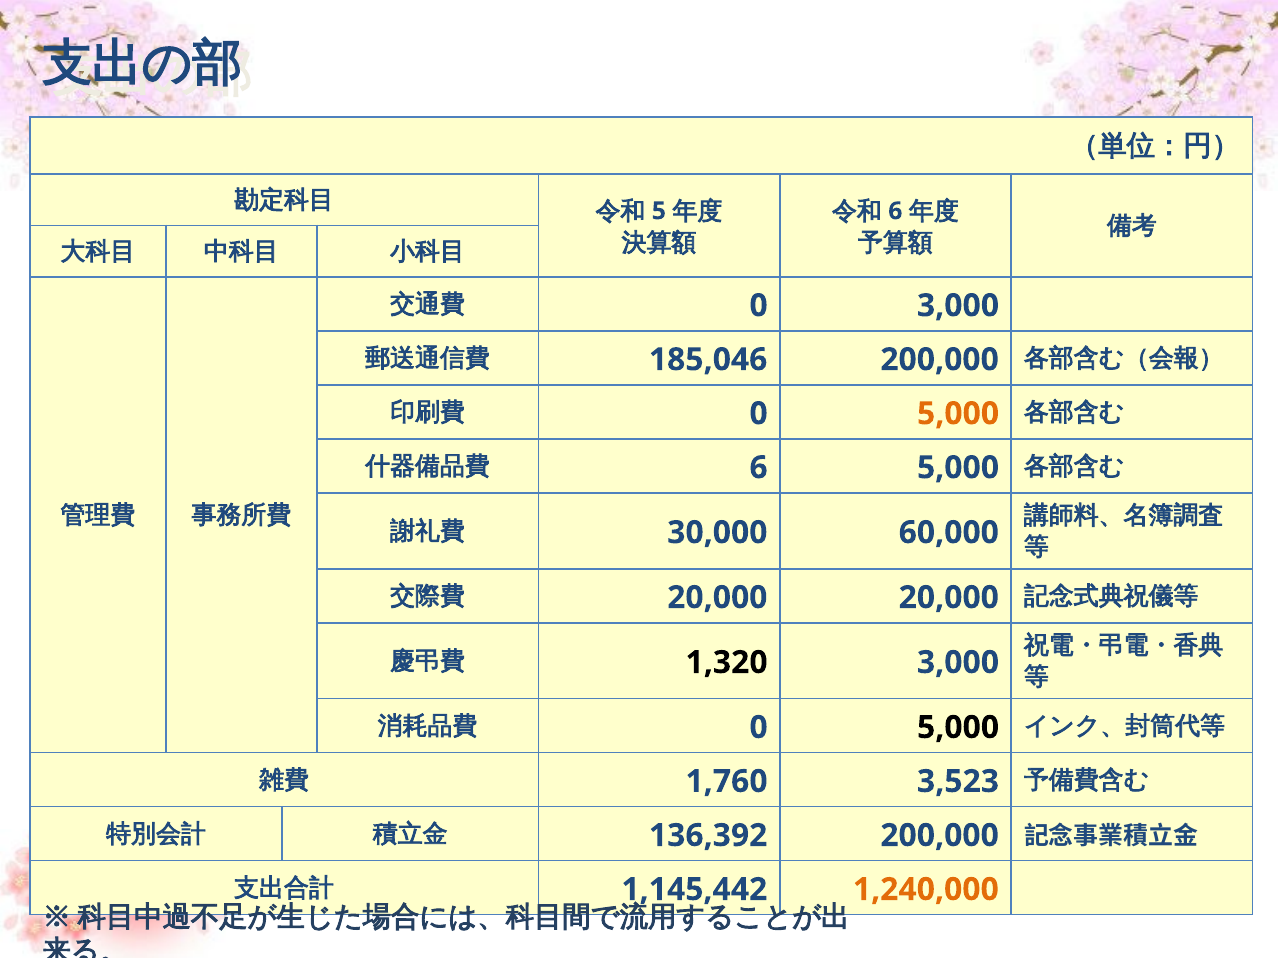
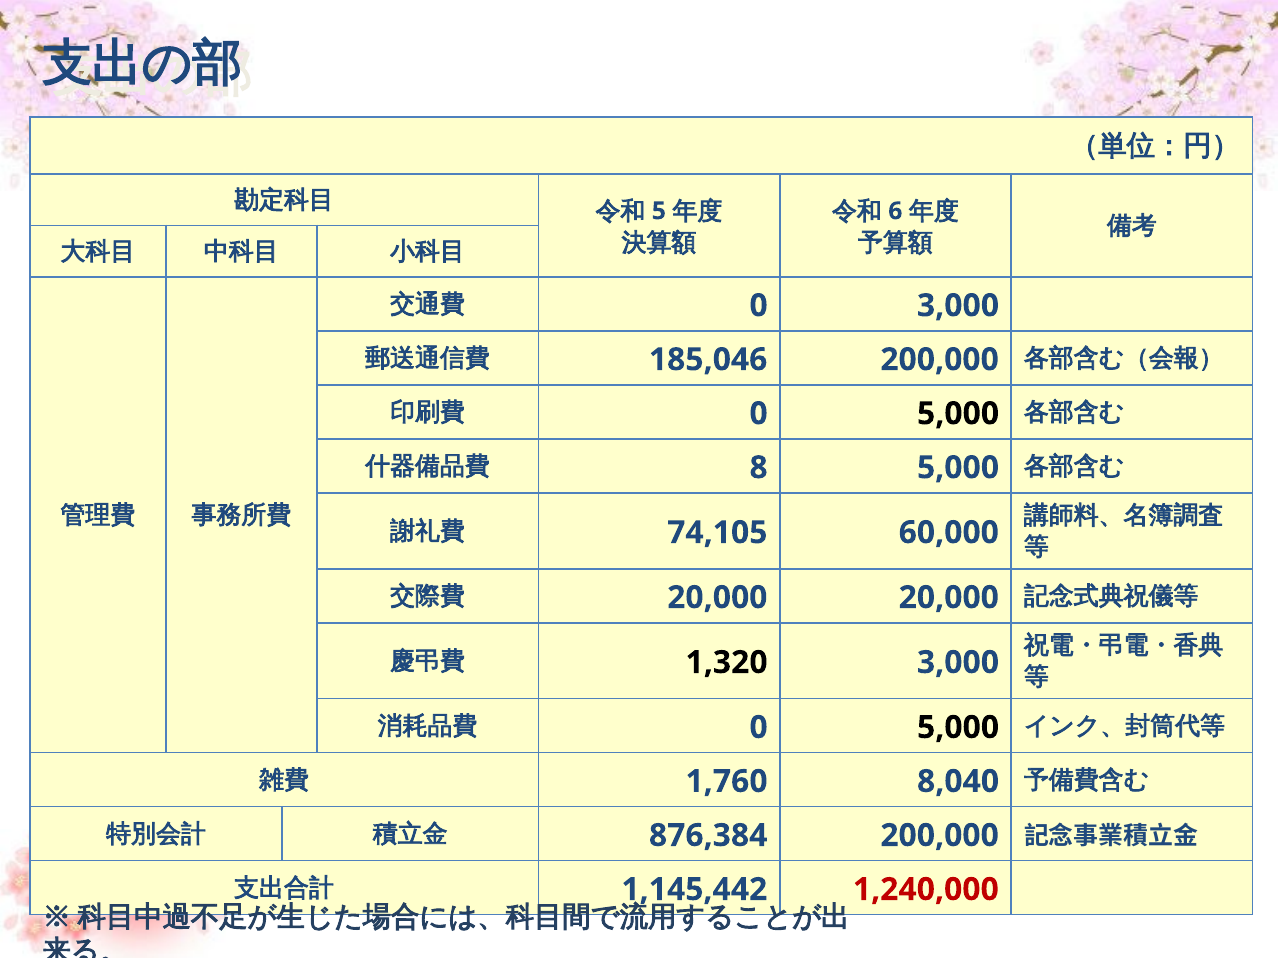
5,000 colour: orange -> black (958, 414)
6: 6 -> 8 (759, 468)
30,000: 30,000 -> 74,105 (717, 533)
3,523: 3,523 -> 8,040 (958, 782)
136,392: 136,392 -> 876,384 (708, 836)
1,240,000 colour: orange -> red (926, 890)
